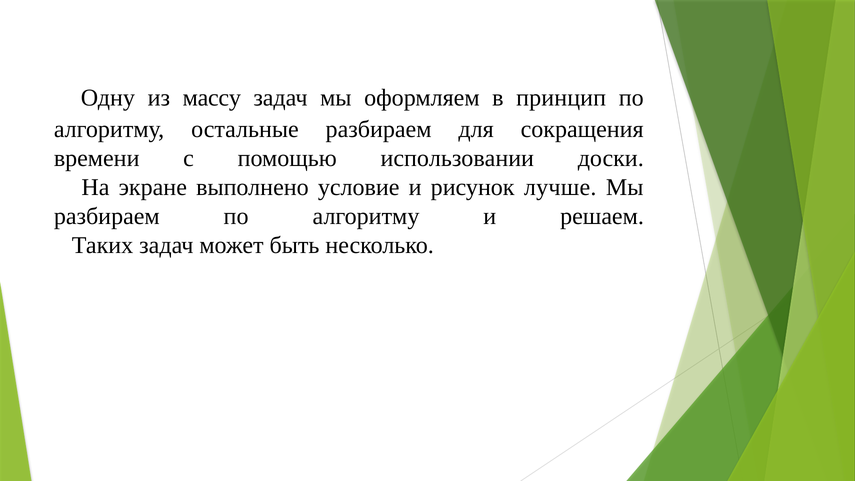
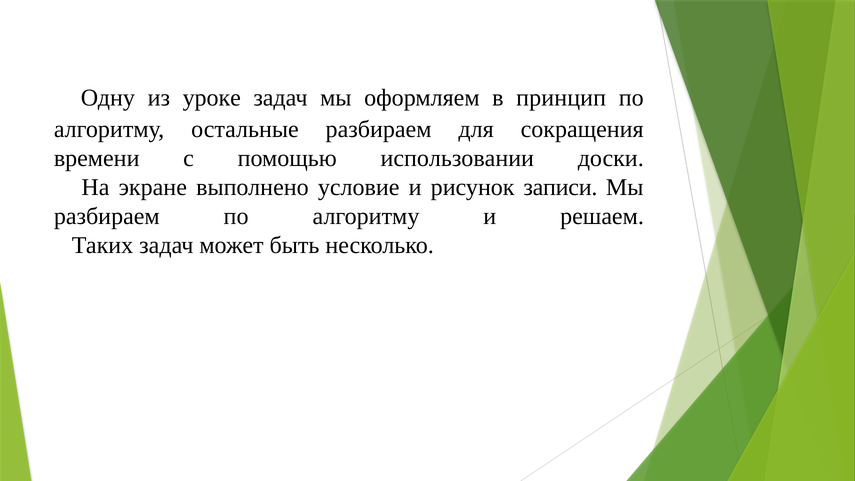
массу: массу -> уроке (212, 98)
лучше: лучше -> записи (560, 187)
